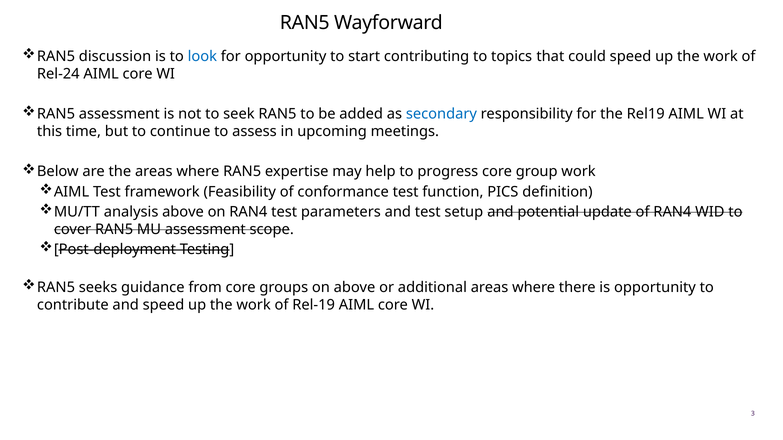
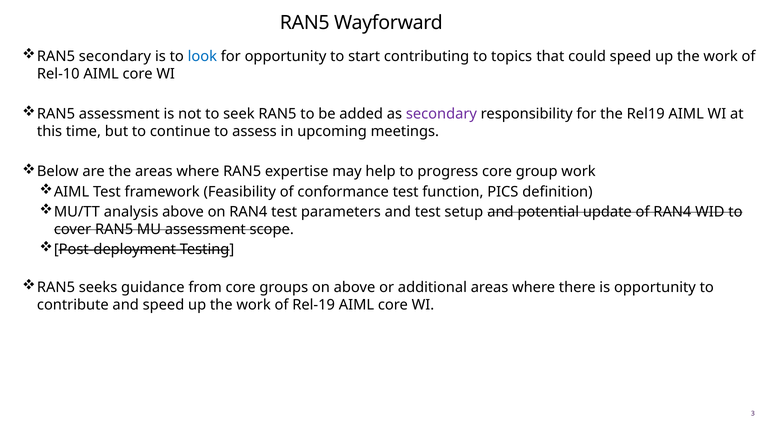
RAN5 discussion: discussion -> secondary (115, 56)
Rel-24: Rel-24 -> Rel-10 (58, 74)
secondary colour: blue -> purple (441, 114)
